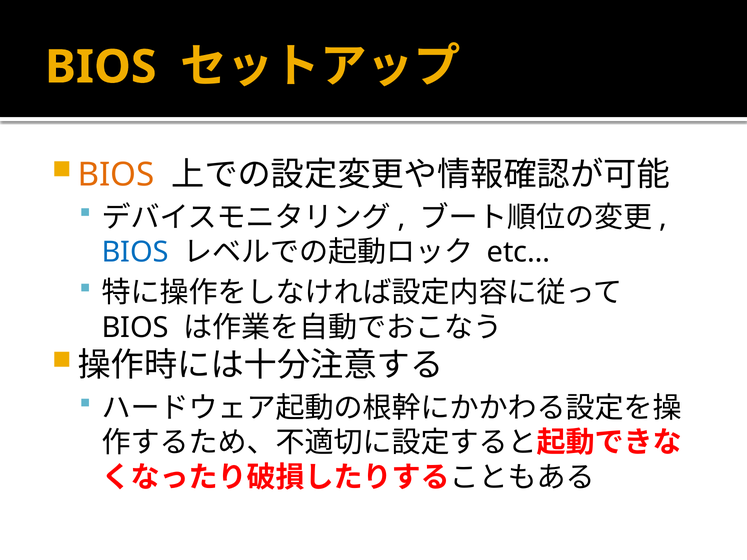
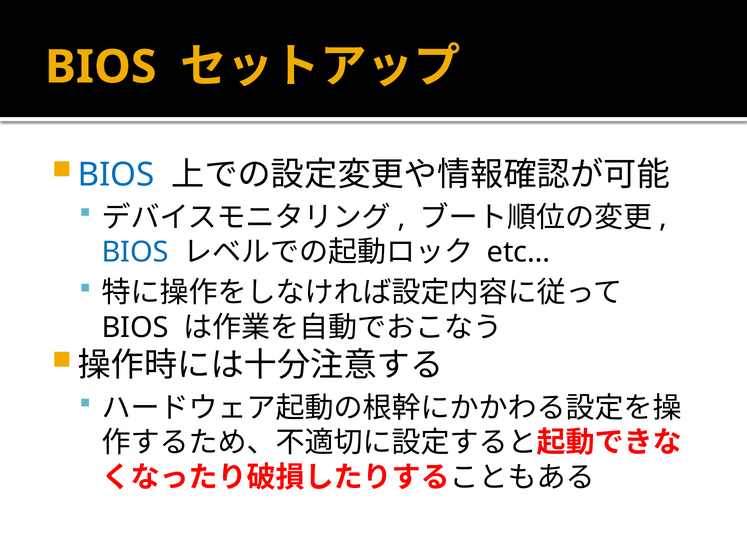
BIOS colour: orange -> blue (116, 175)
